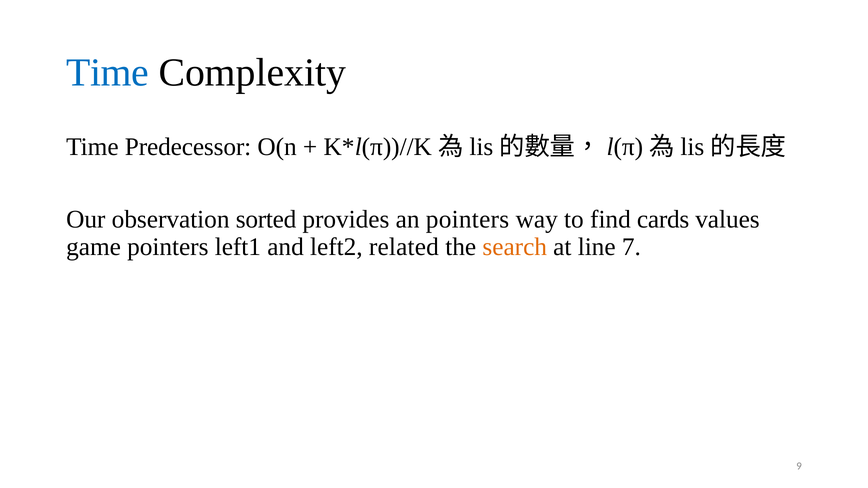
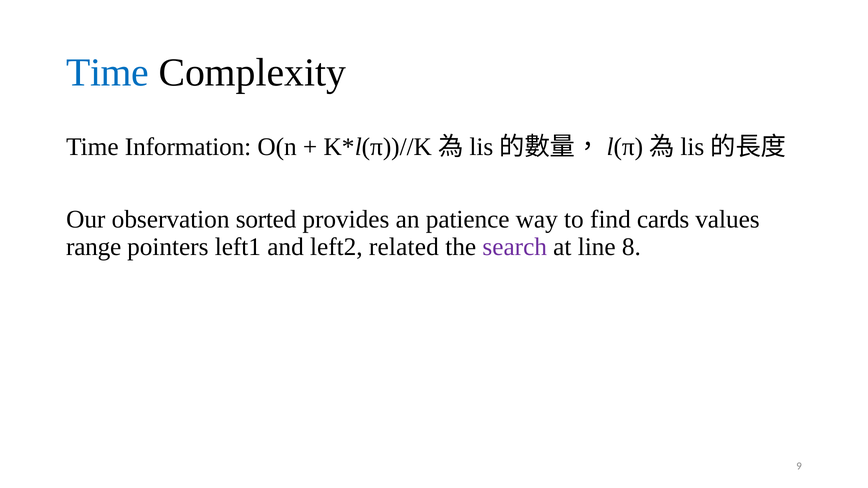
Predecessor: Predecessor -> Information (188, 147)
an pointers: pointers -> patience (468, 220)
game: game -> range (94, 247)
search colour: orange -> purple (515, 247)
7: 7 -> 8 (631, 247)
